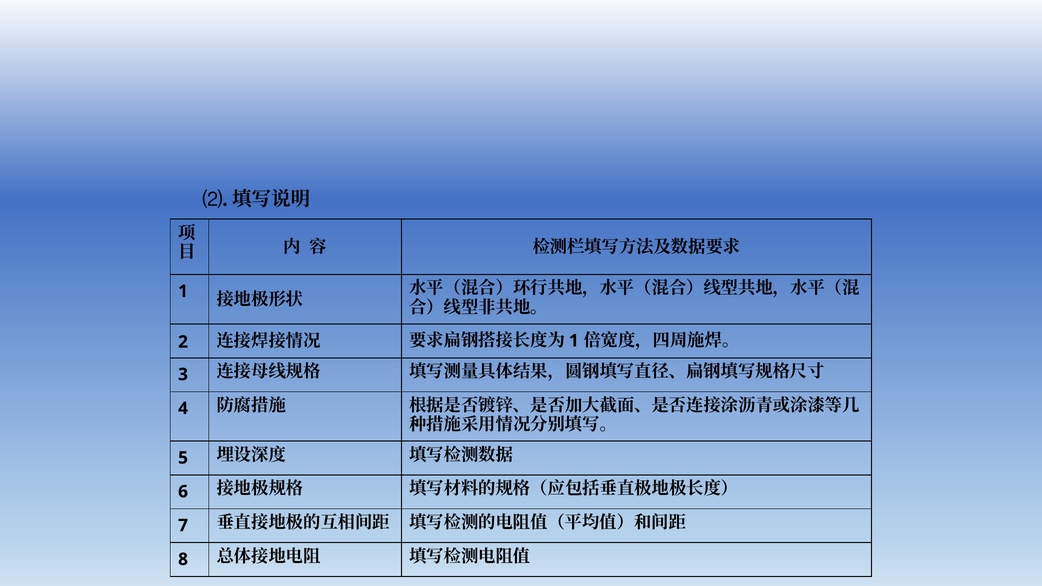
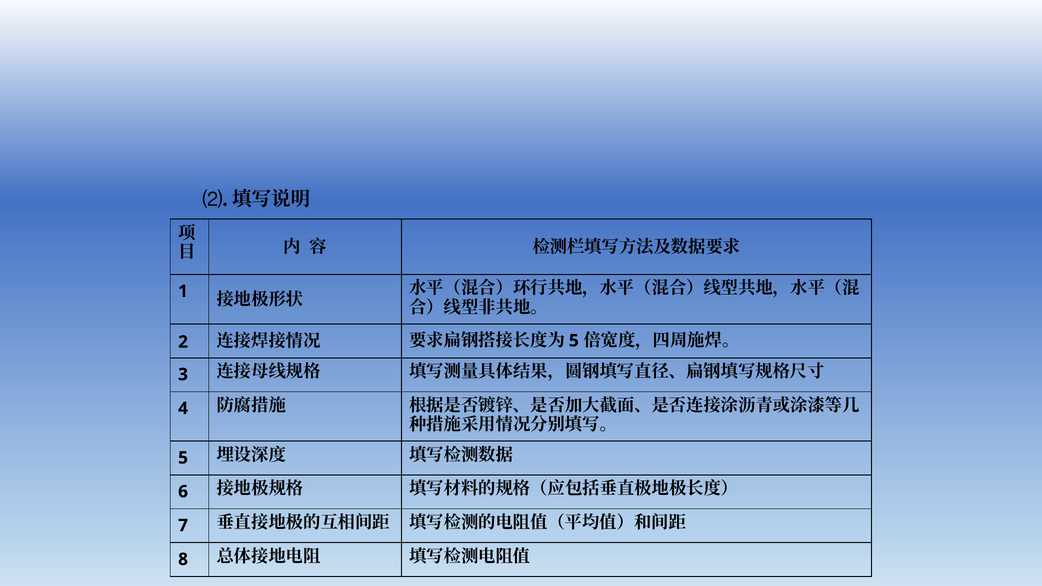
1: 1 -> 5 (574, 341)
